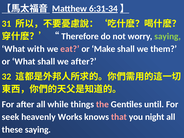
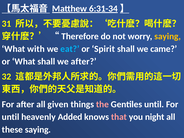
saying colour: light green -> yellow (168, 36)
eat colour: pink -> light blue (70, 49)
Make: Make -> Spirit (103, 49)
them: them -> came (164, 49)
while: while -> given (58, 104)
seek: seek -> until (11, 117)
Works: Works -> Added (70, 117)
